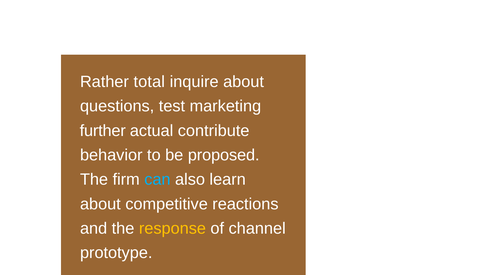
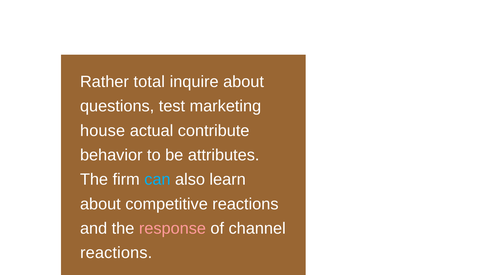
further: further -> house (103, 131)
proposed: proposed -> attributes (224, 155)
response colour: yellow -> pink (172, 229)
prototype: prototype -> reactions (116, 253)
